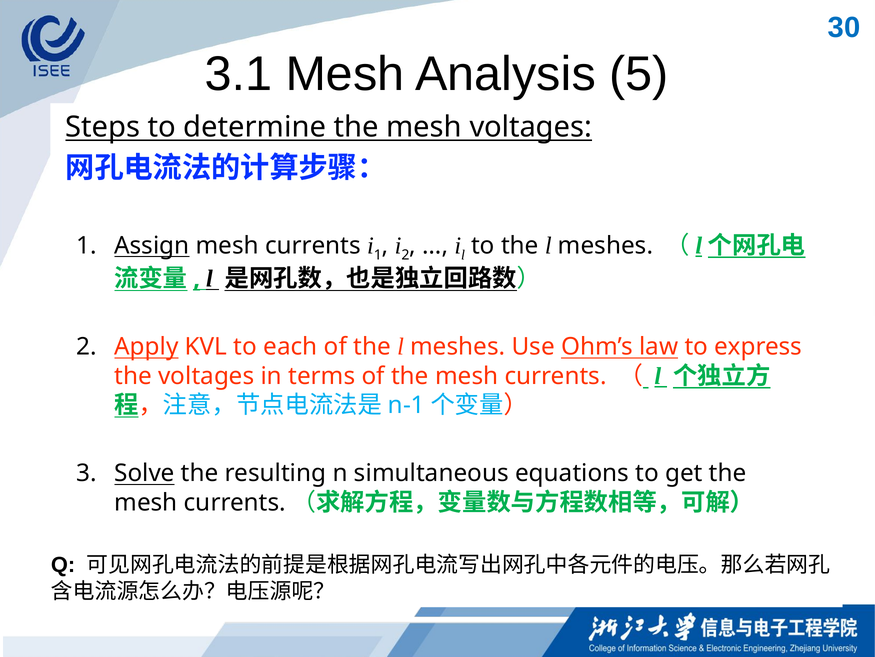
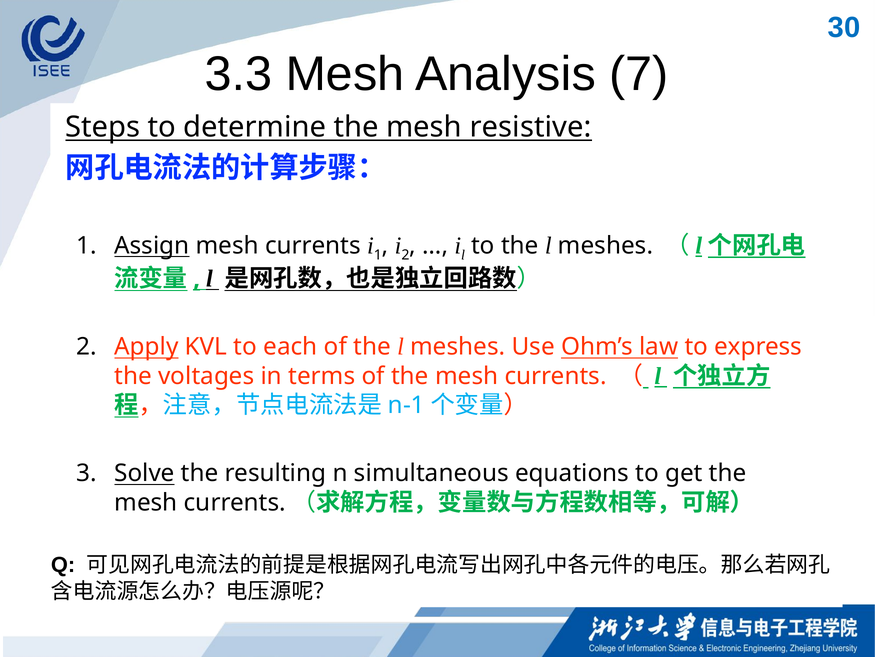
3.1: 3.1 -> 3.3 (238, 74)
5: 5 -> 7 (639, 74)
mesh voltages: voltages -> resistive (531, 127)
